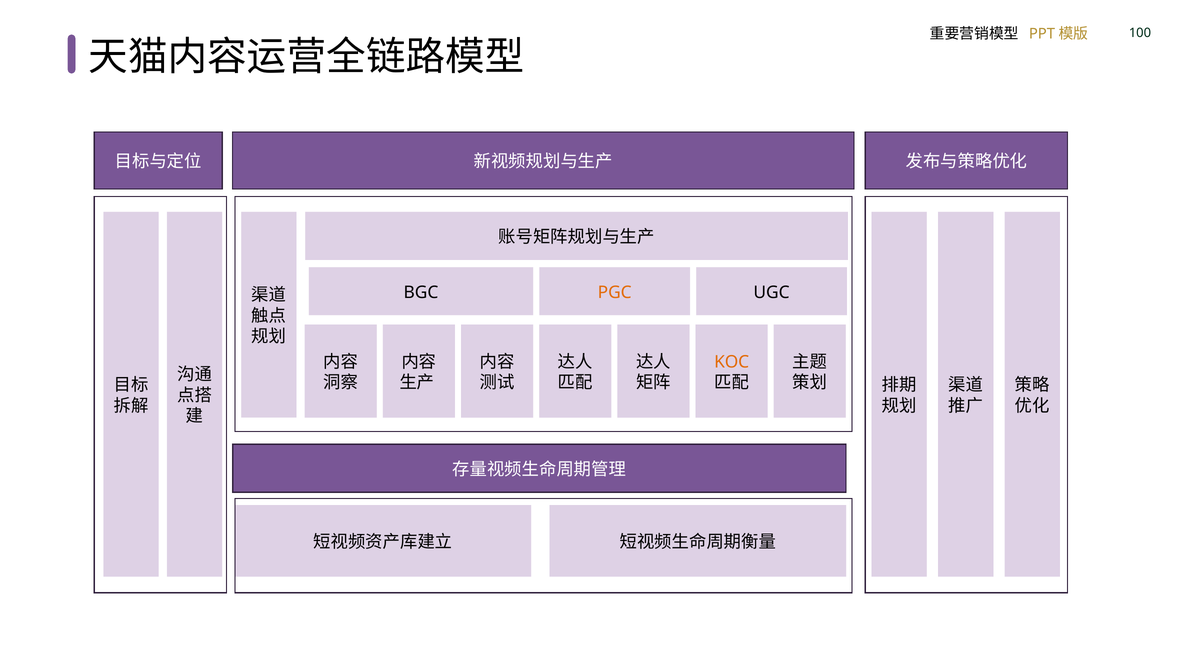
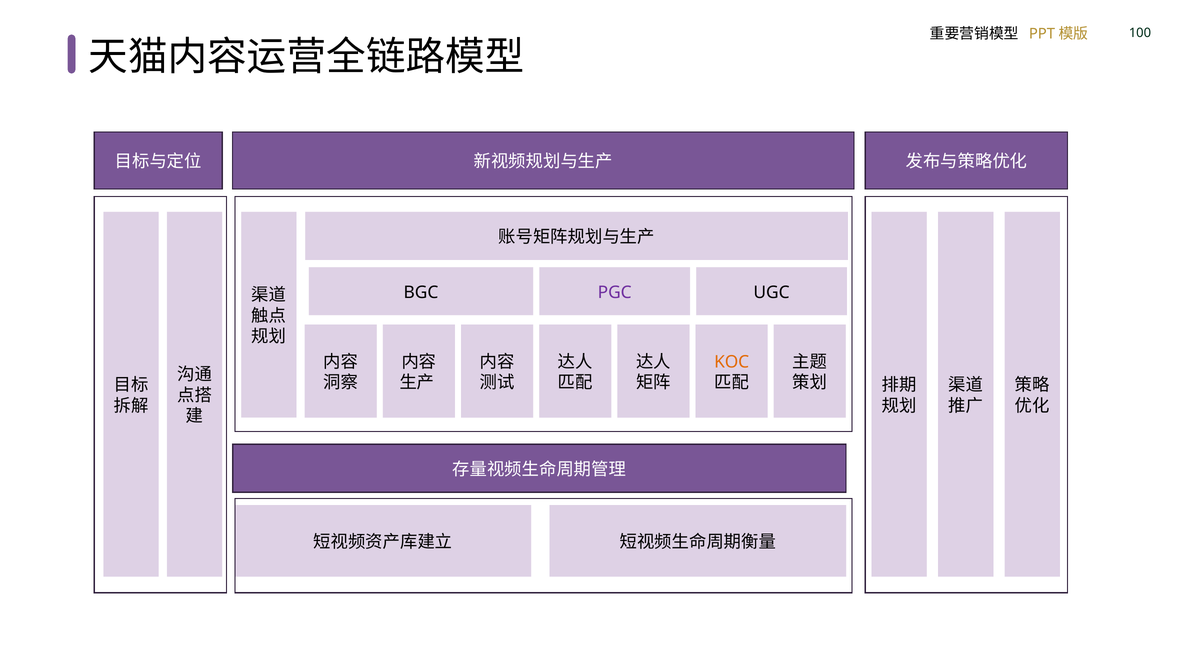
PGC colour: orange -> purple (615, 293)
